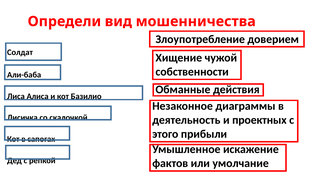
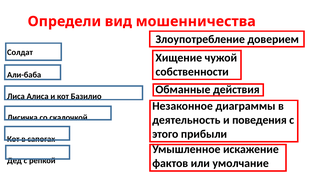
проектных: проектных -> поведения (259, 120)
